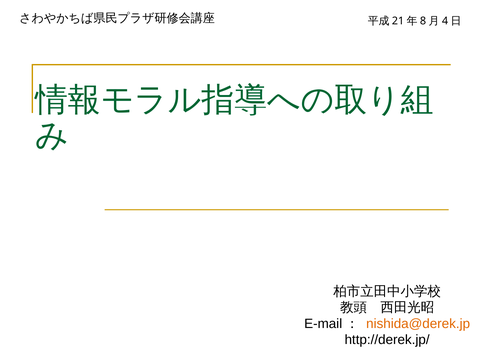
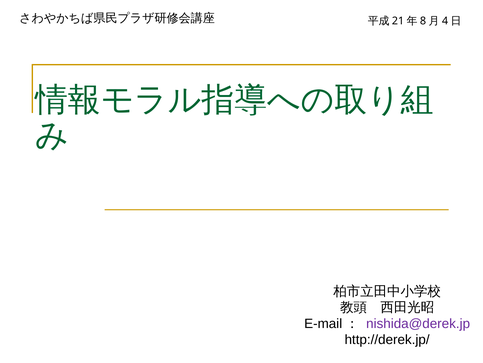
nishida@derek.jp colour: orange -> purple (418, 323)
